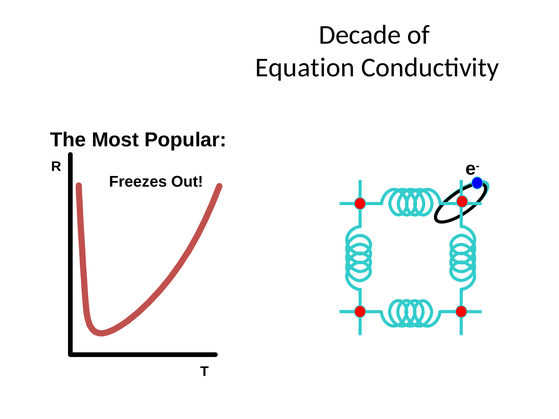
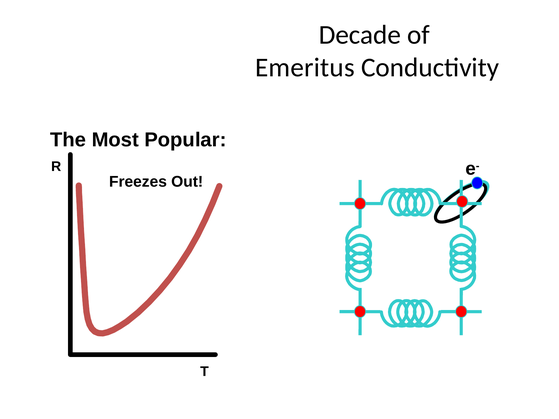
Equation: Equation -> Emeritus (305, 68)
